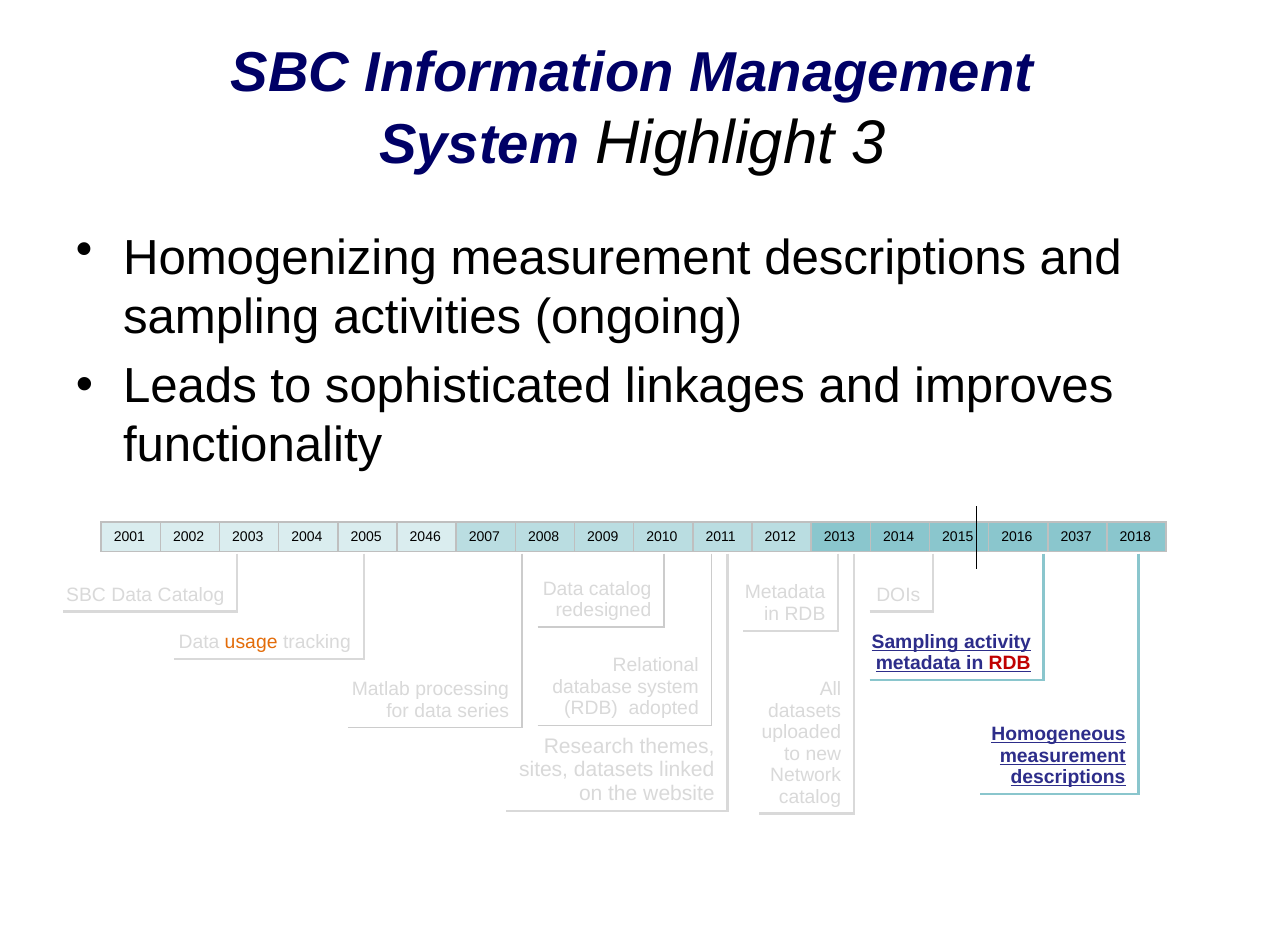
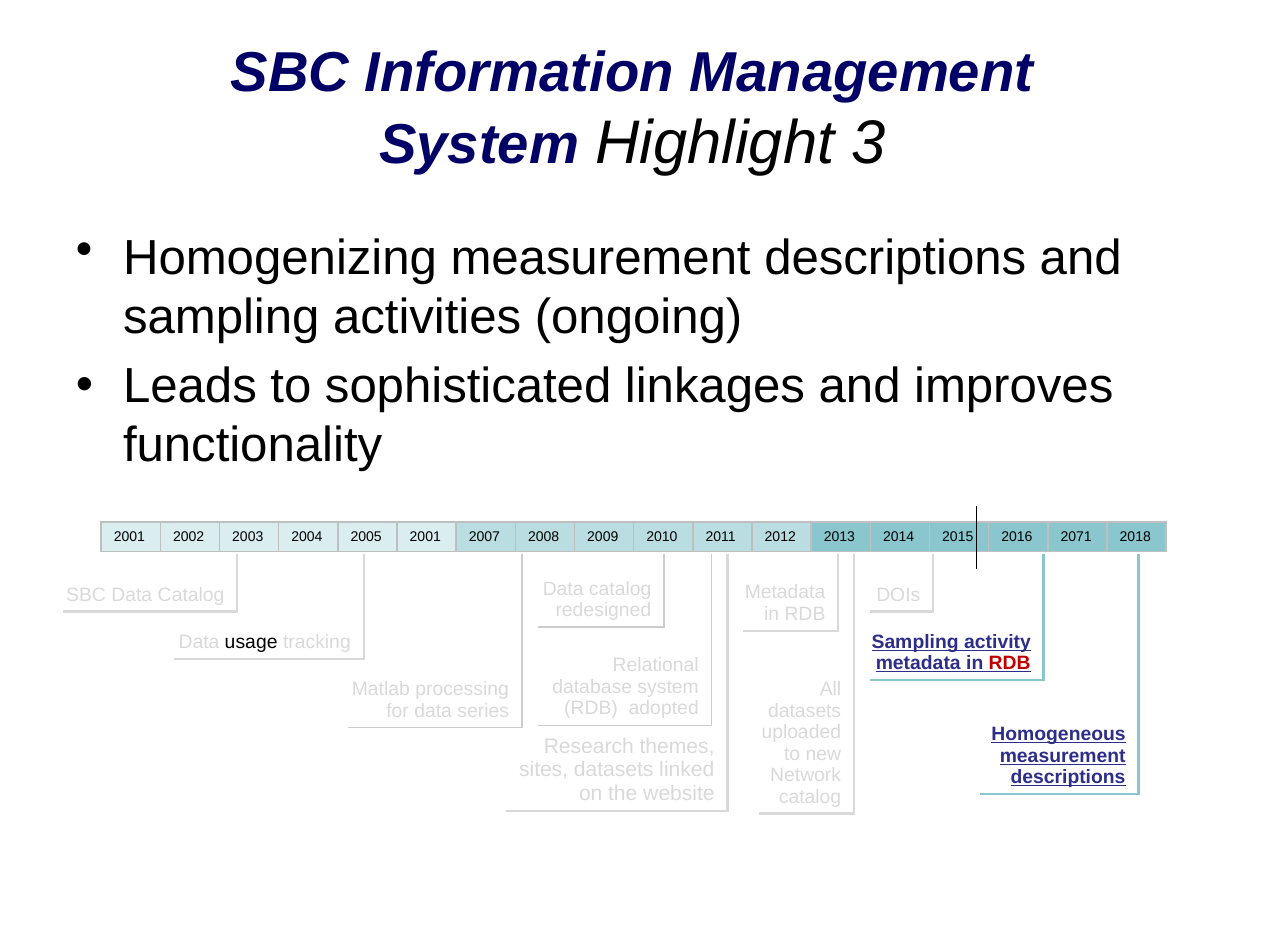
2005 2046: 2046 -> 2001 (425, 536)
2037: 2037 -> 2071 (1076, 536)
usage colour: orange -> black (251, 642)
